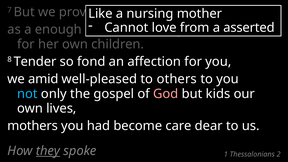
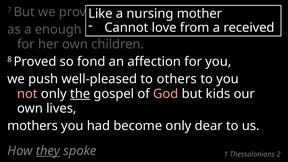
asserted: asserted -> received (249, 28)
8 Tender: Tender -> Proved (35, 62)
amid: amid -> push (43, 79)
not colour: light blue -> pink (27, 94)
the underline: none -> present (80, 94)
become care: care -> only (178, 126)
